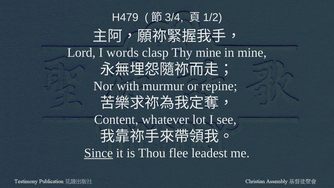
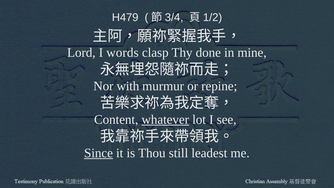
Thy mine: mine -> done (208, 53)
whatever underline: none -> present (165, 119)
flee: flee -> still (178, 153)
